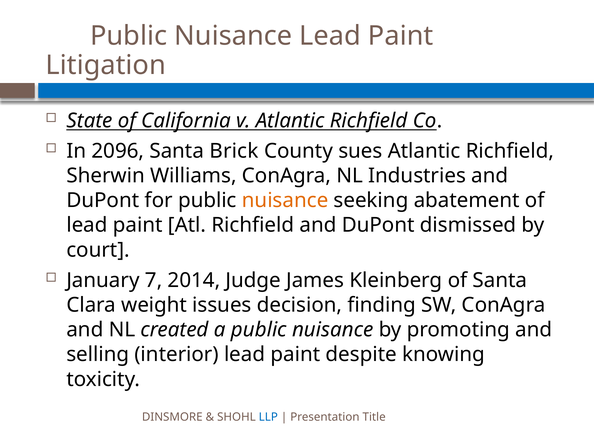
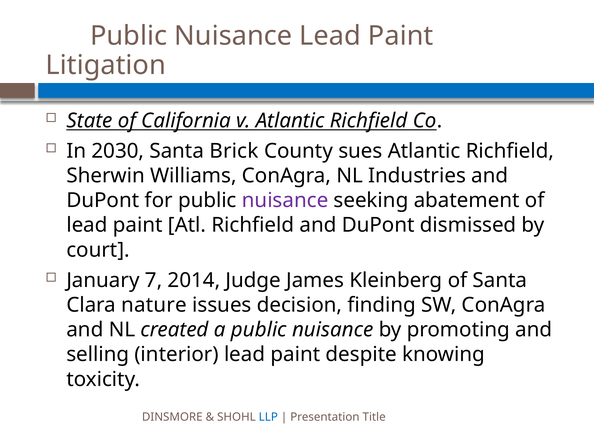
2096: 2096 -> 2030 (118, 151)
nuisance colour: orange -> purple (285, 201)
weight: weight -> nature (154, 305)
